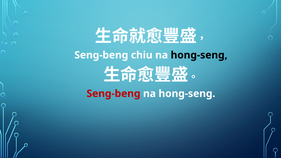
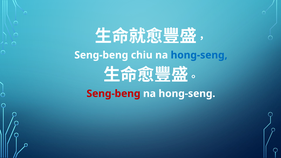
hong-seng colour: black -> blue (199, 55)
